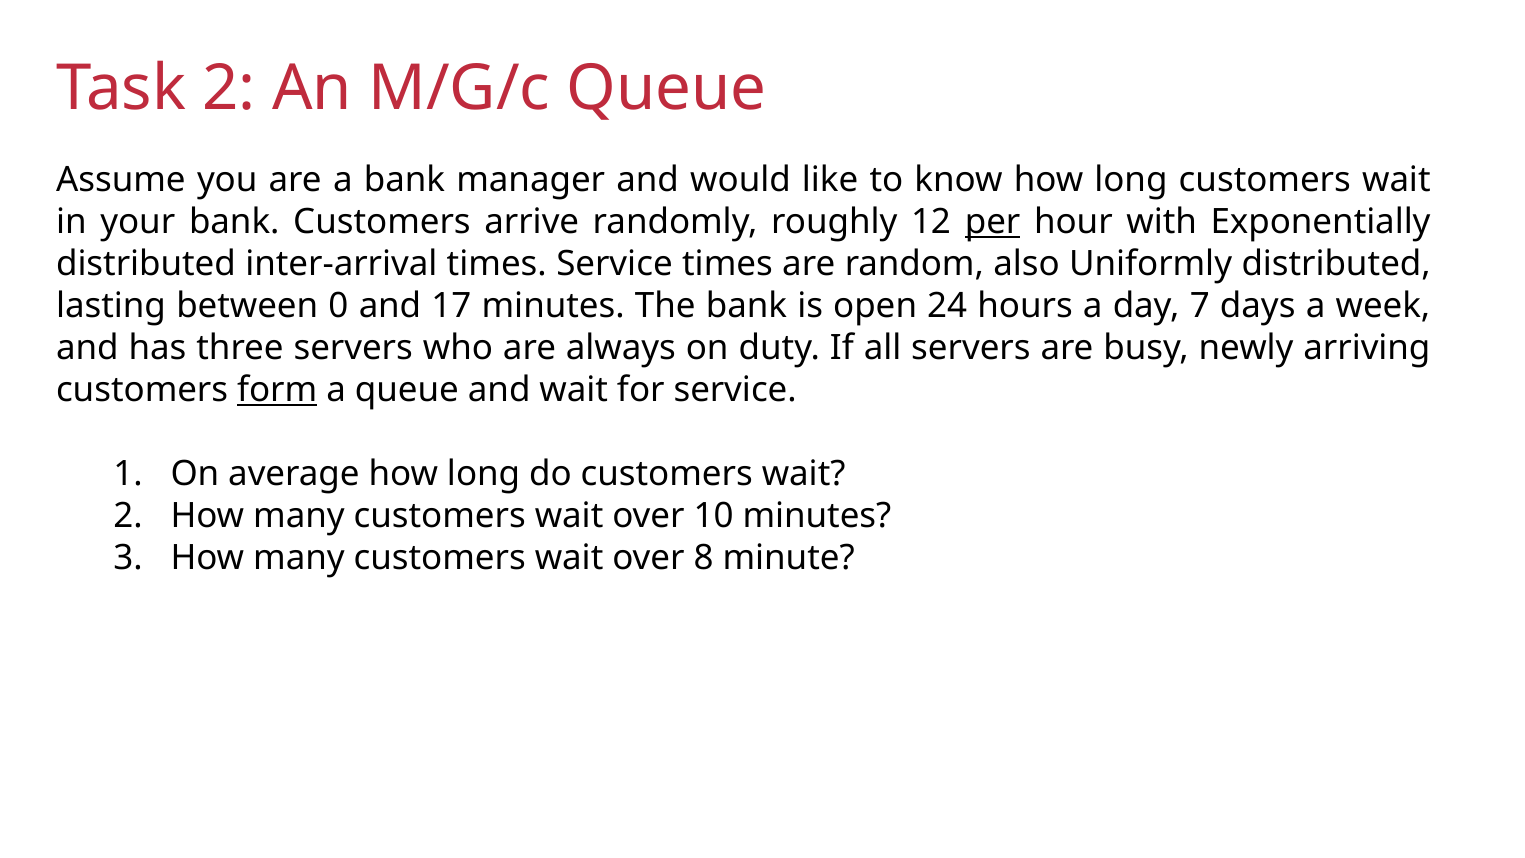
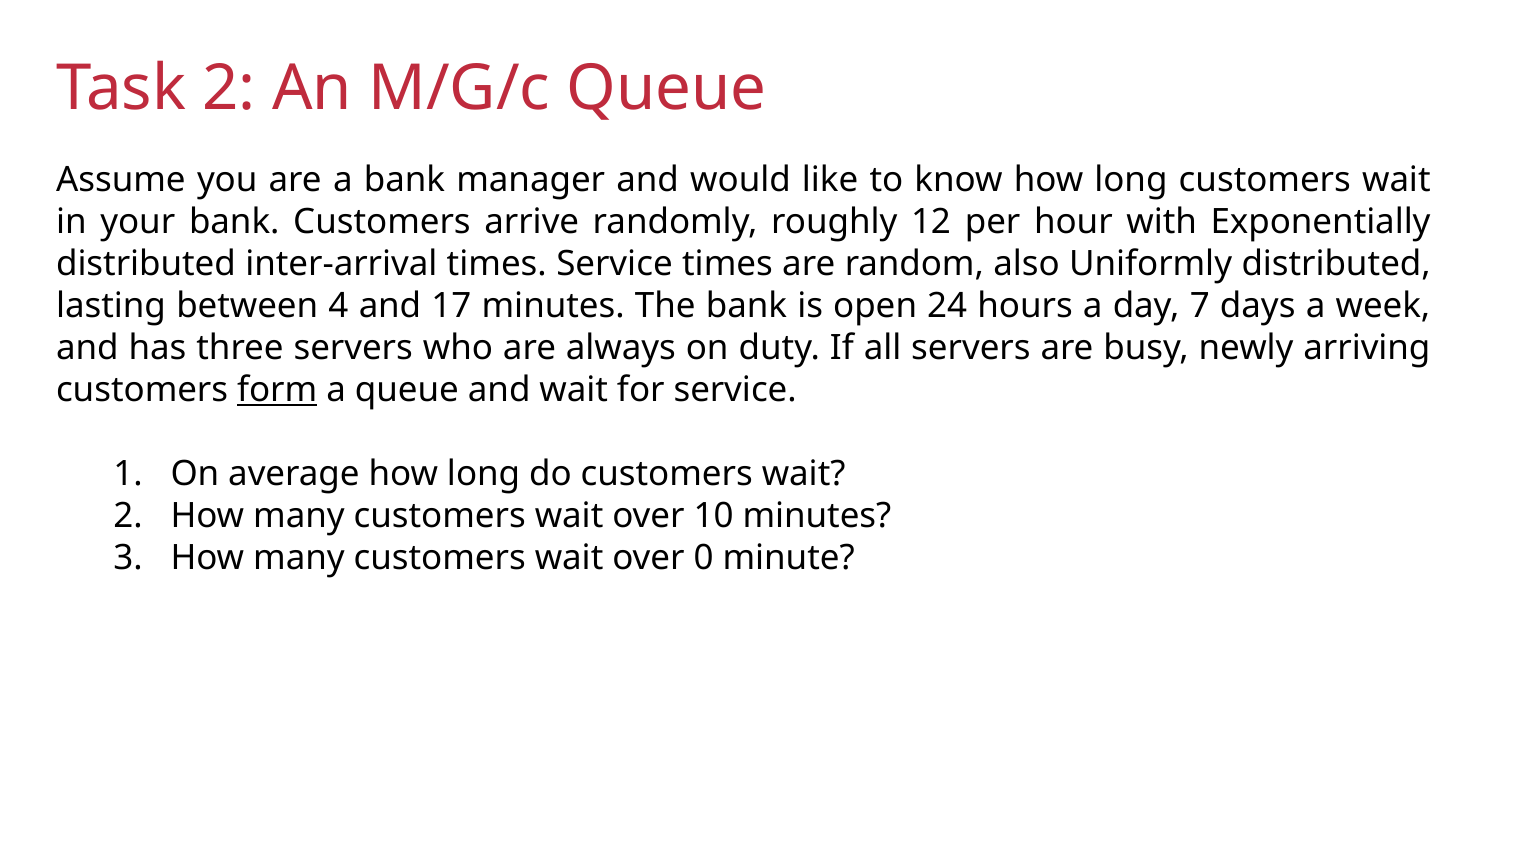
per underline: present -> none (993, 222)
0: 0 -> 4 (338, 306)
8: 8 -> 0 (704, 558)
